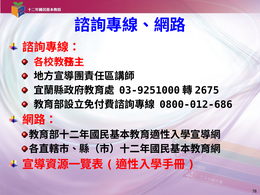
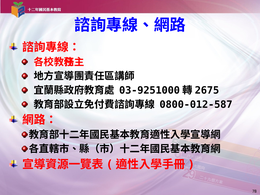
0800-012-686: 0800-012-686 -> 0800-012-587 (196, 105)
